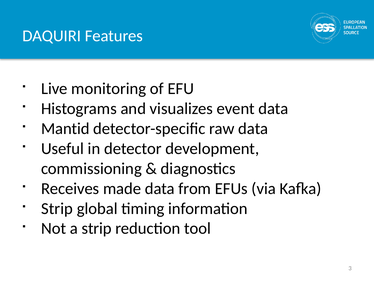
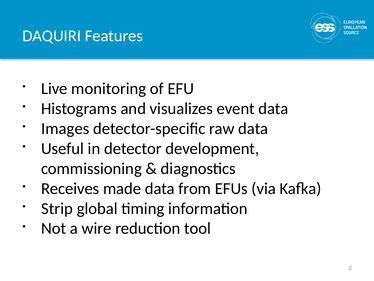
Mantid: Mantid -> Images (65, 128)
a strip: strip -> wire (97, 228)
